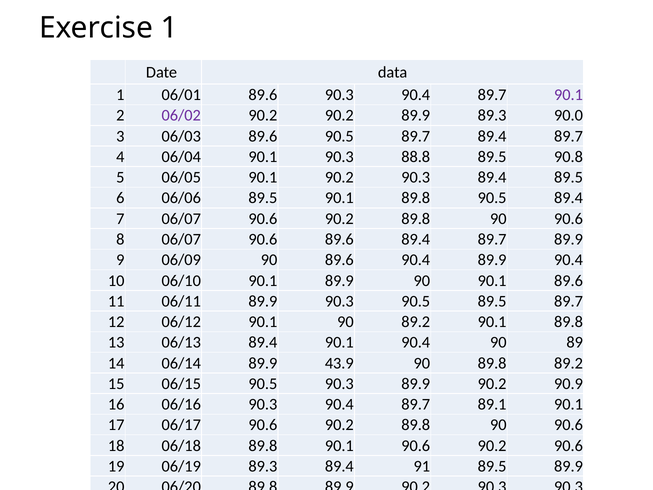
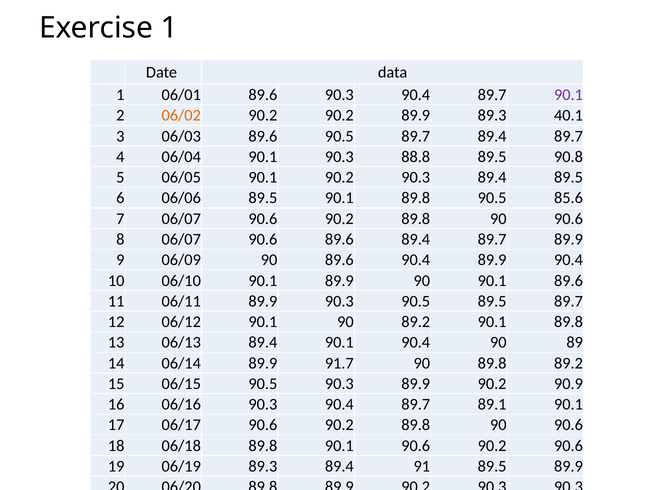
06/02 colour: purple -> orange (181, 116)
90.0: 90.0 -> 40.1 (569, 116)
90.5 89.4: 89.4 -> 85.6 (569, 198)
43.9: 43.9 -> 91.7 (339, 363)
